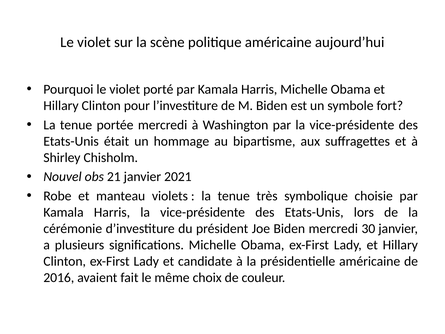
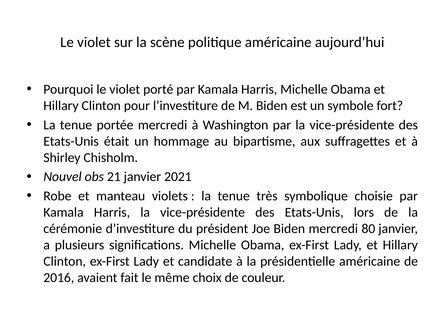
30: 30 -> 80 (368, 229)
